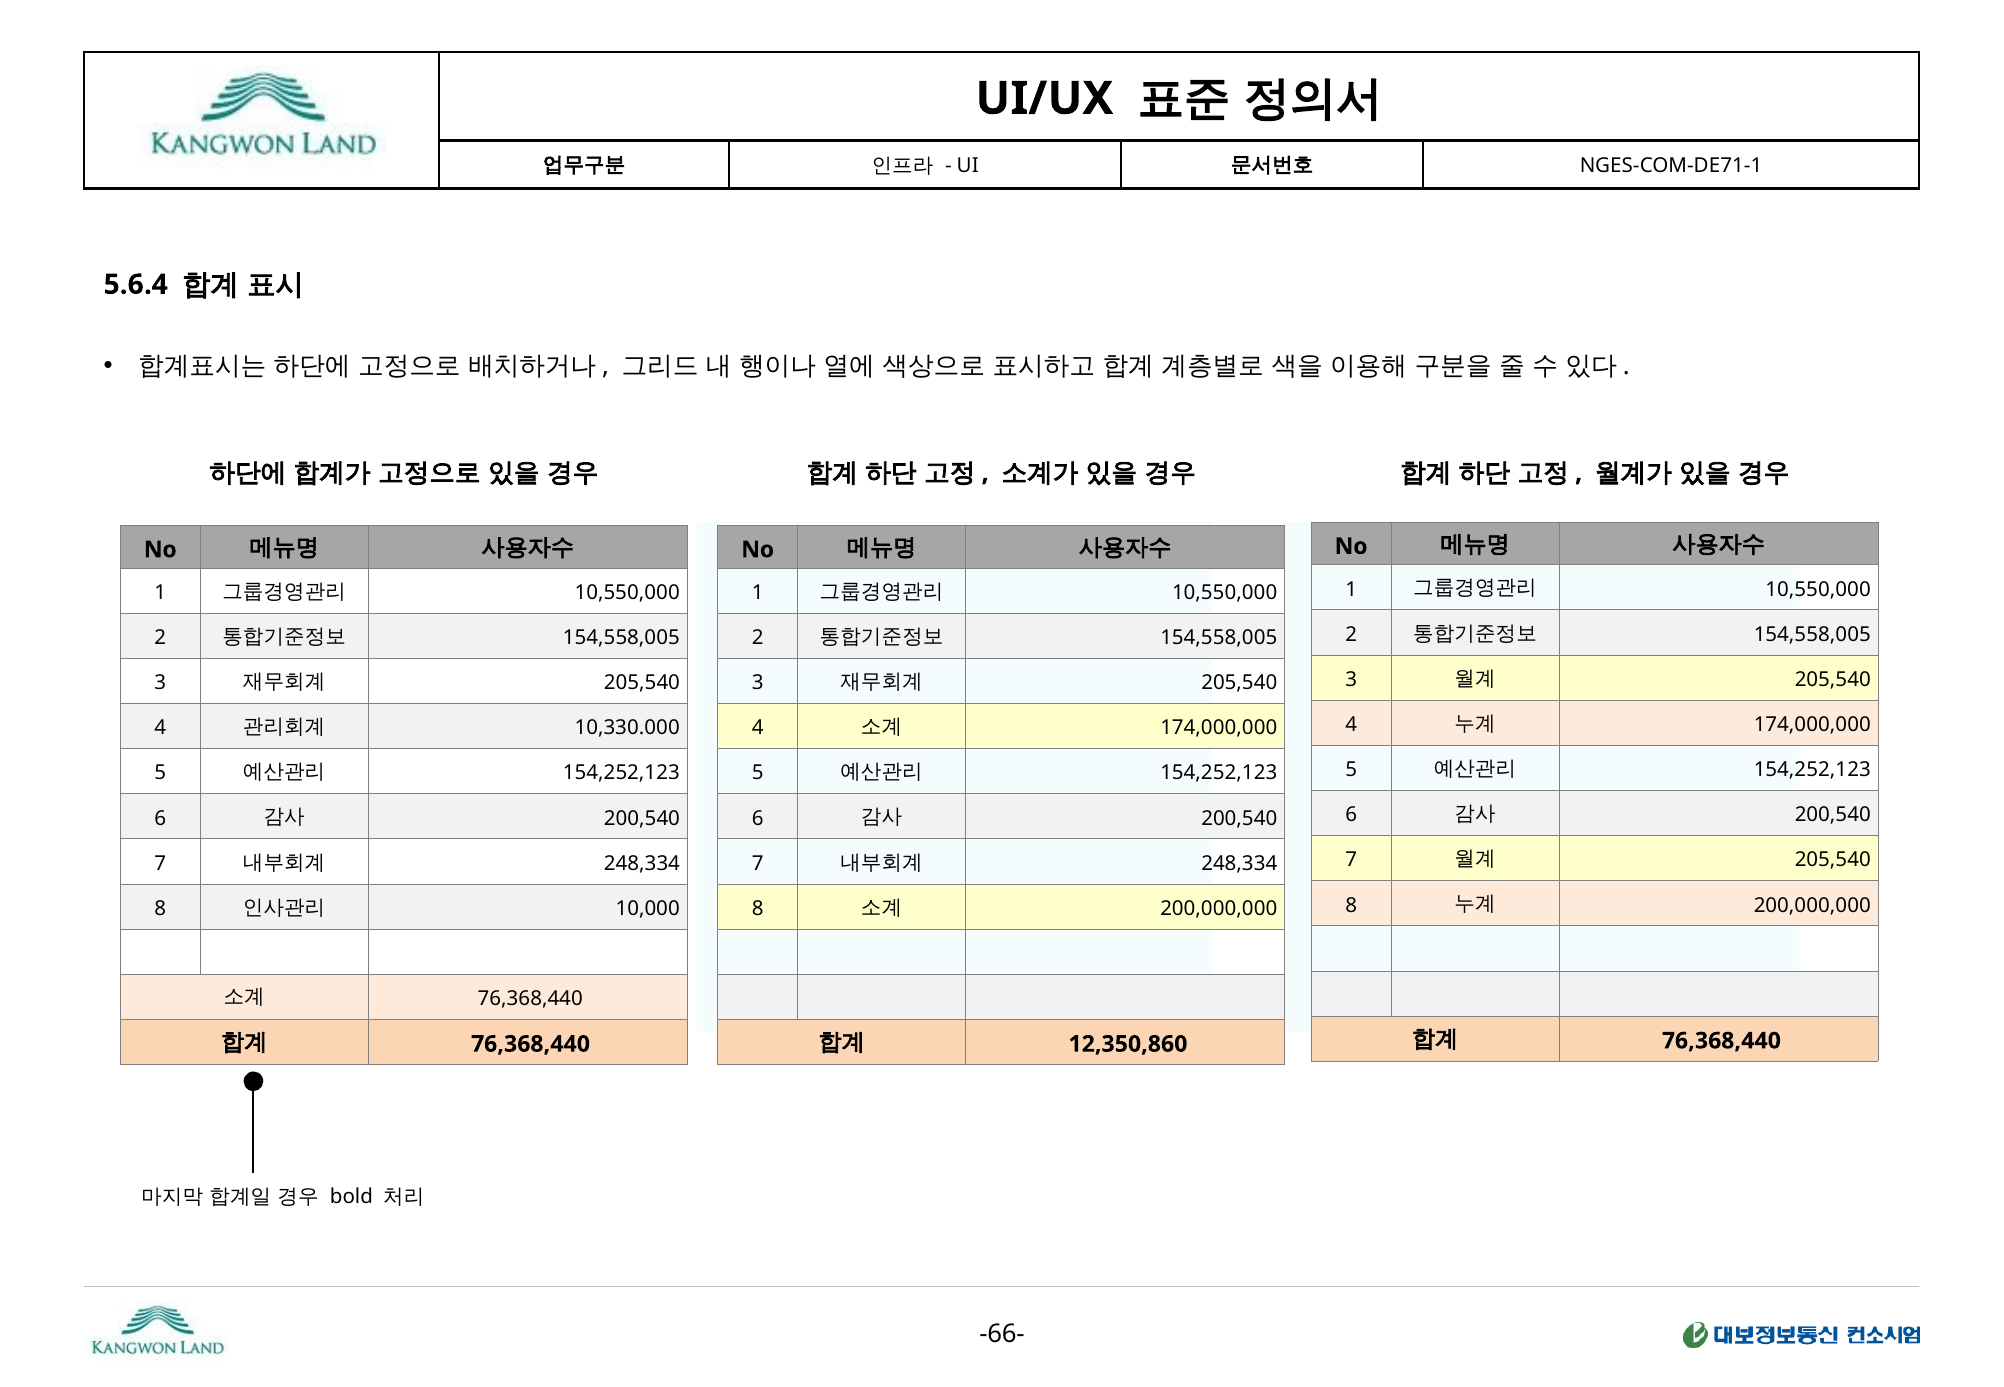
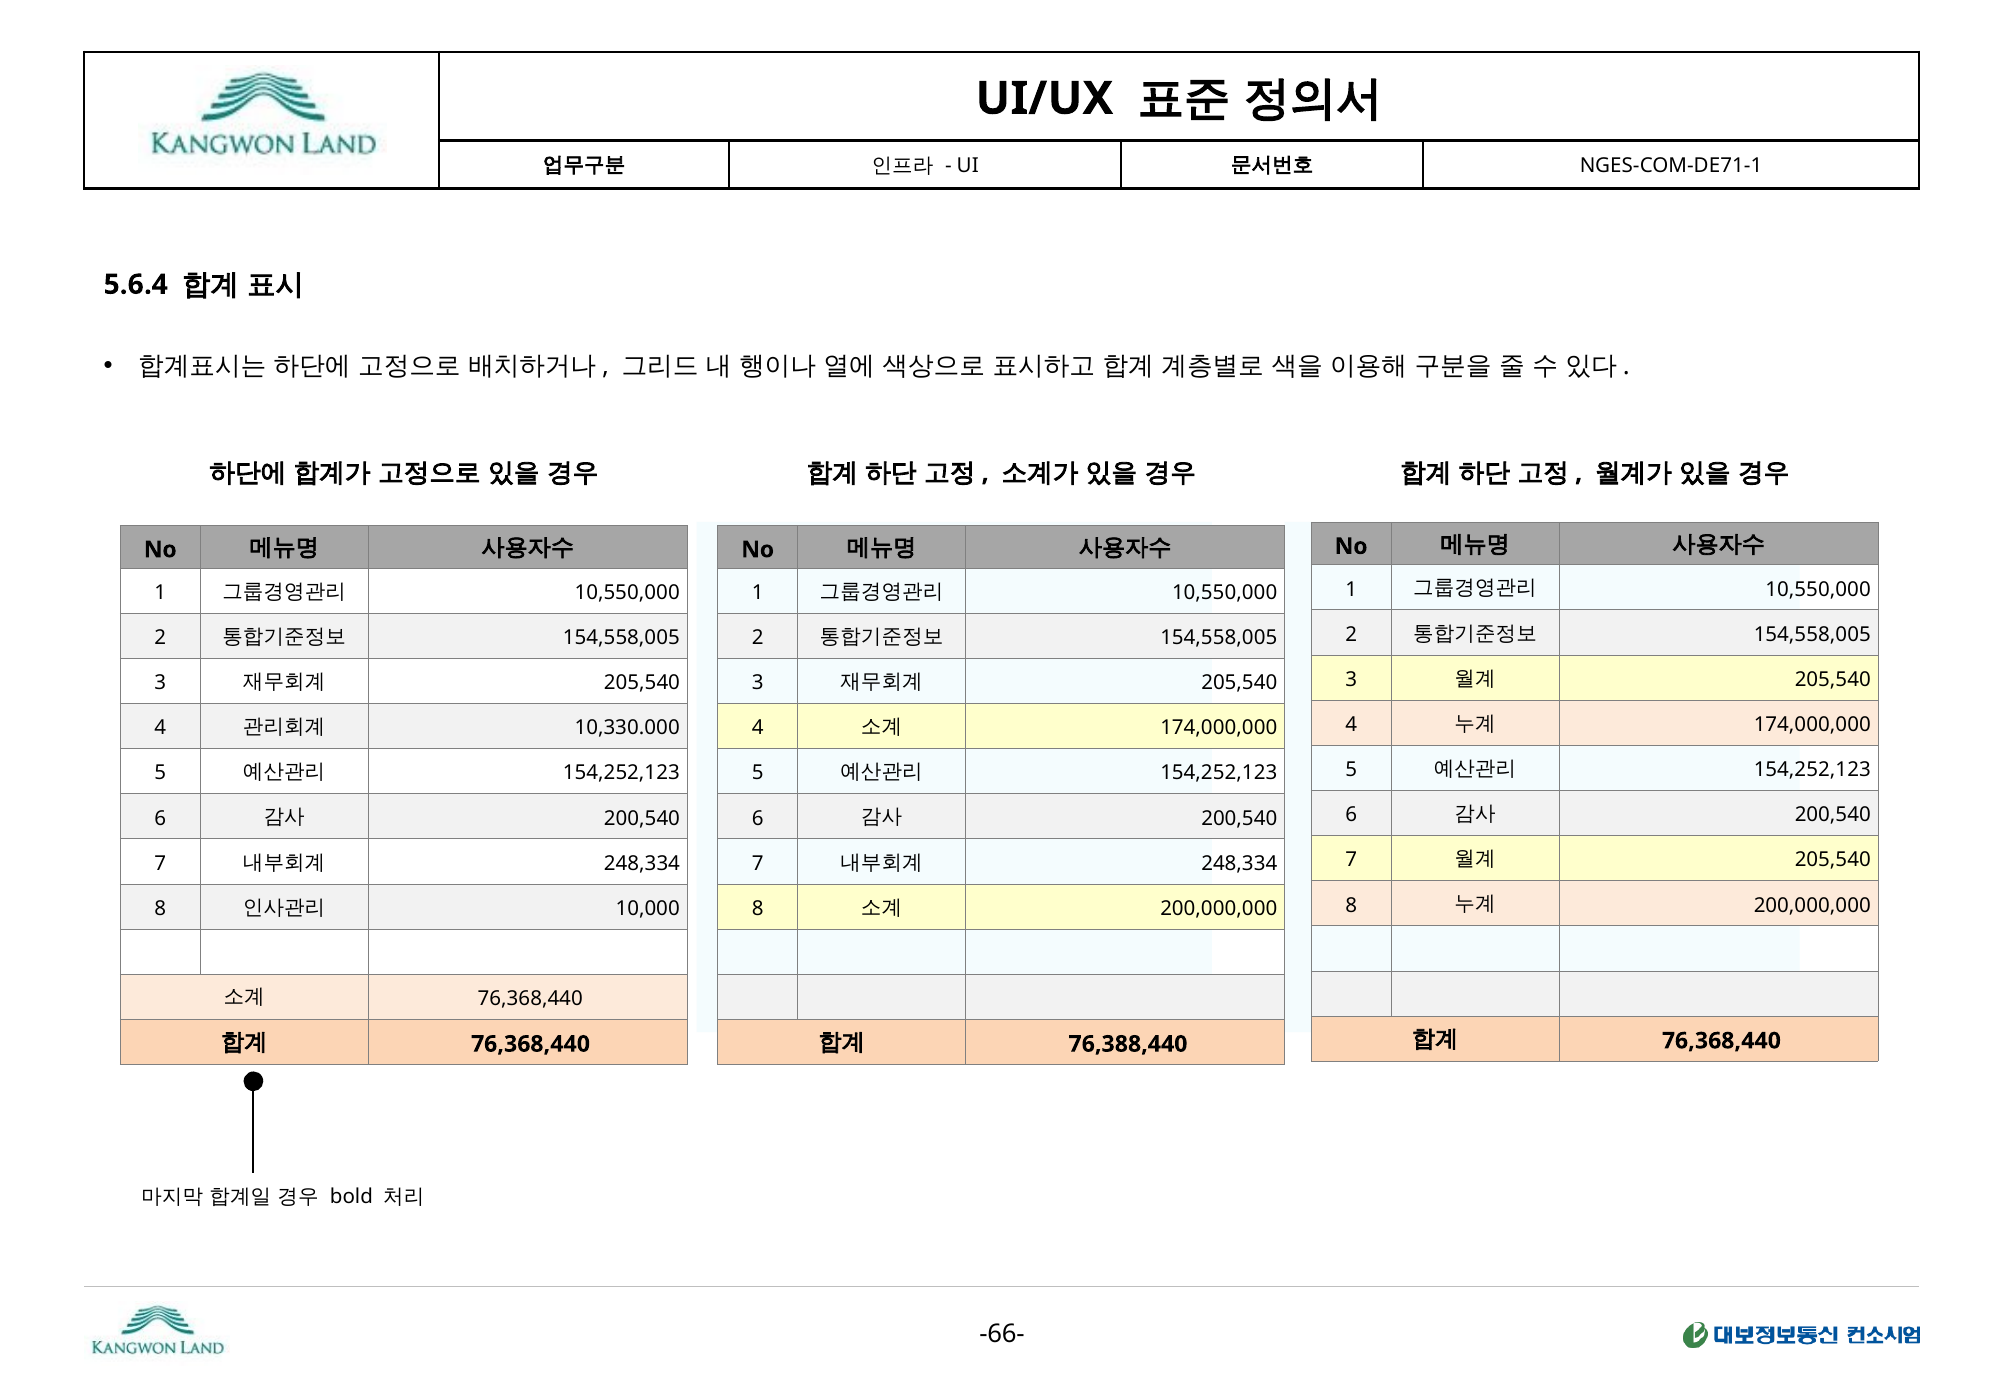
12,350,860: 12,350,860 -> 76,388,440 (1128, 1044)
